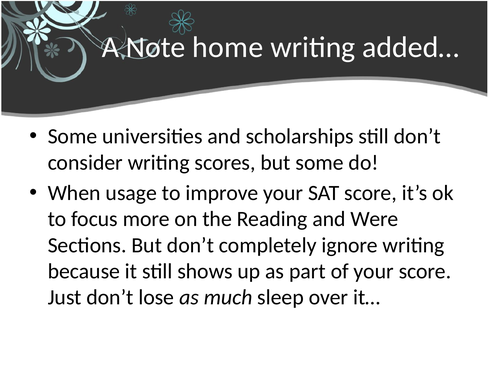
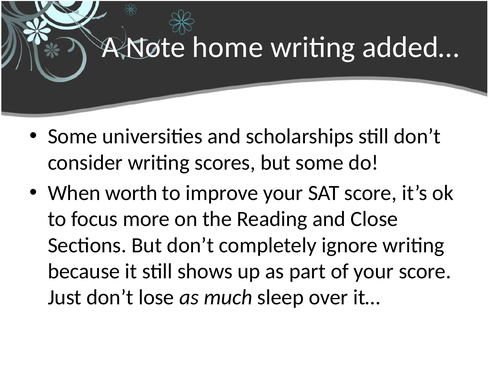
usage: usage -> worth (131, 193)
Were: Were -> Close (374, 219)
